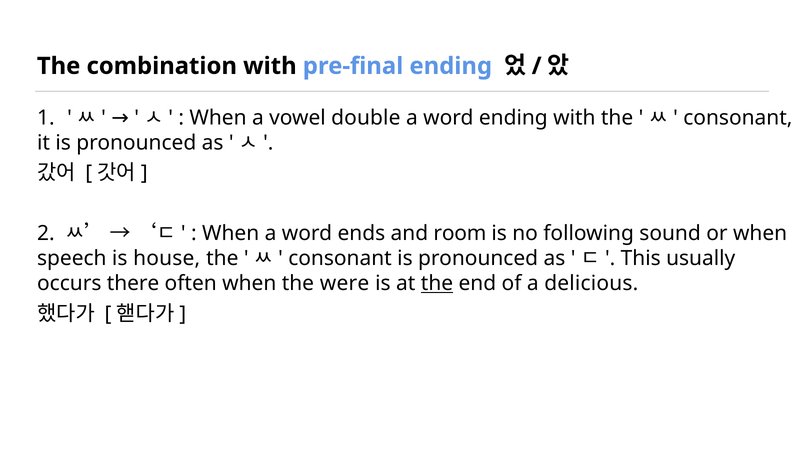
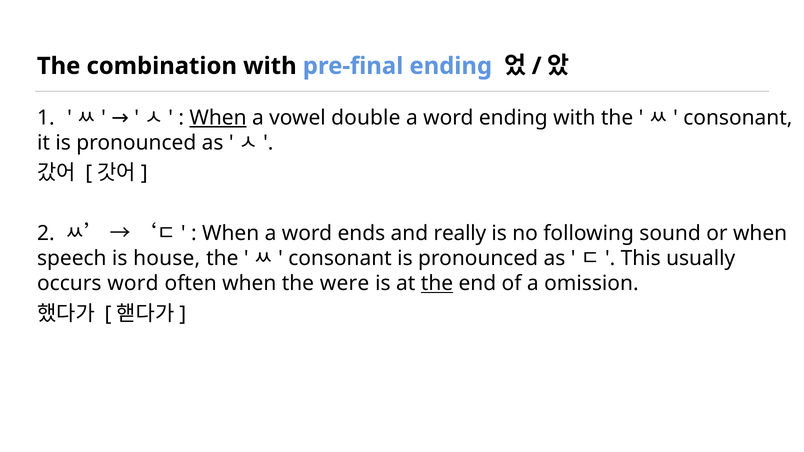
When underline: none -> present (218, 118)
room: room -> really (460, 233)
occurs there: there -> word (133, 284)
delicious: delicious -> omission (591, 284)
